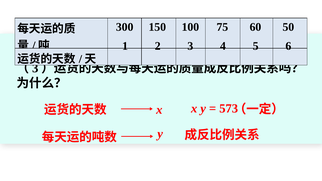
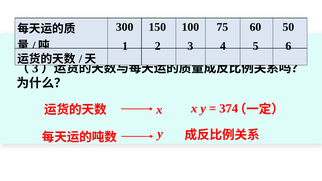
573: 573 -> 374 (229, 109)
